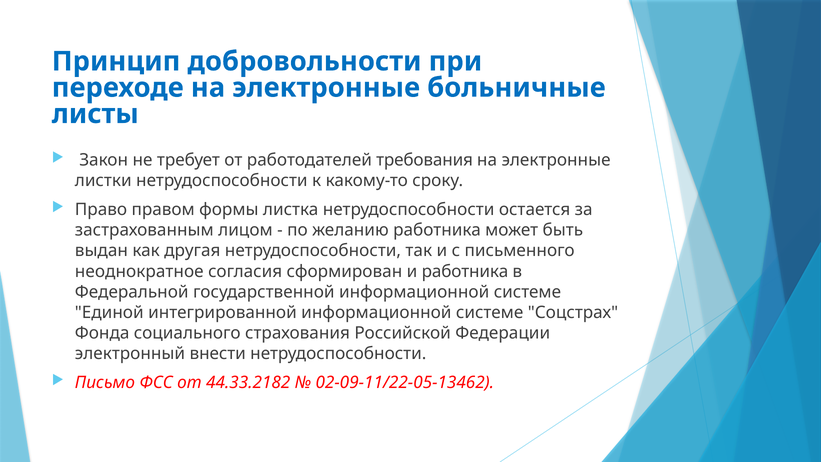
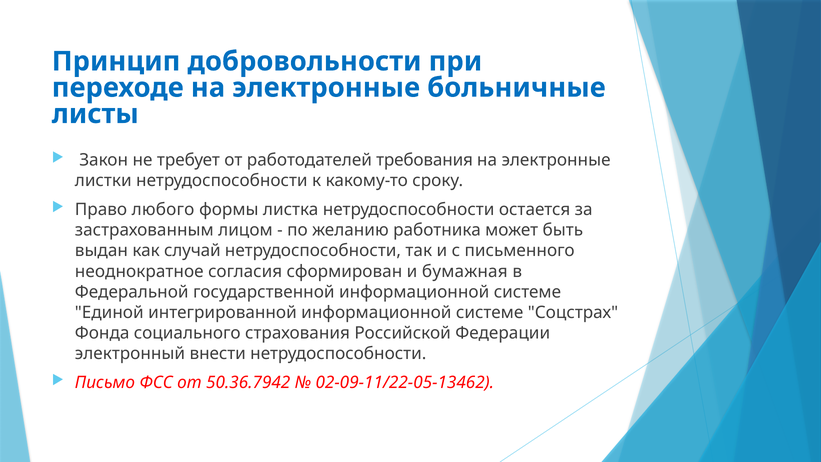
правом: правом -> любого (163, 210)
другая: другая -> случай (192, 251)
и работника: работника -> бумажная (465, 271)
44.33.2182: 44.33.2182 -> 50.36.7942 (248, 382)
